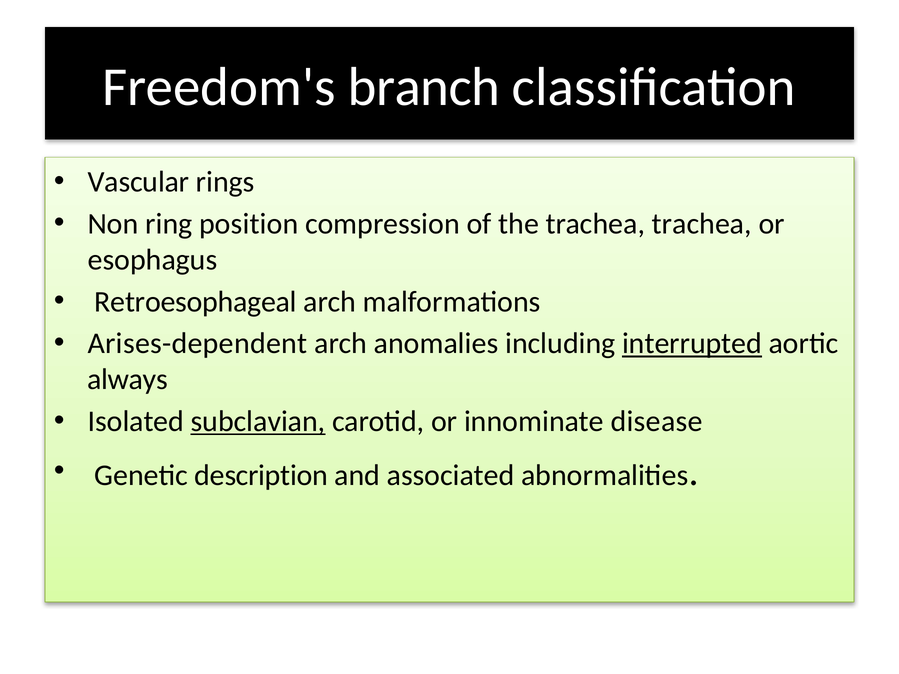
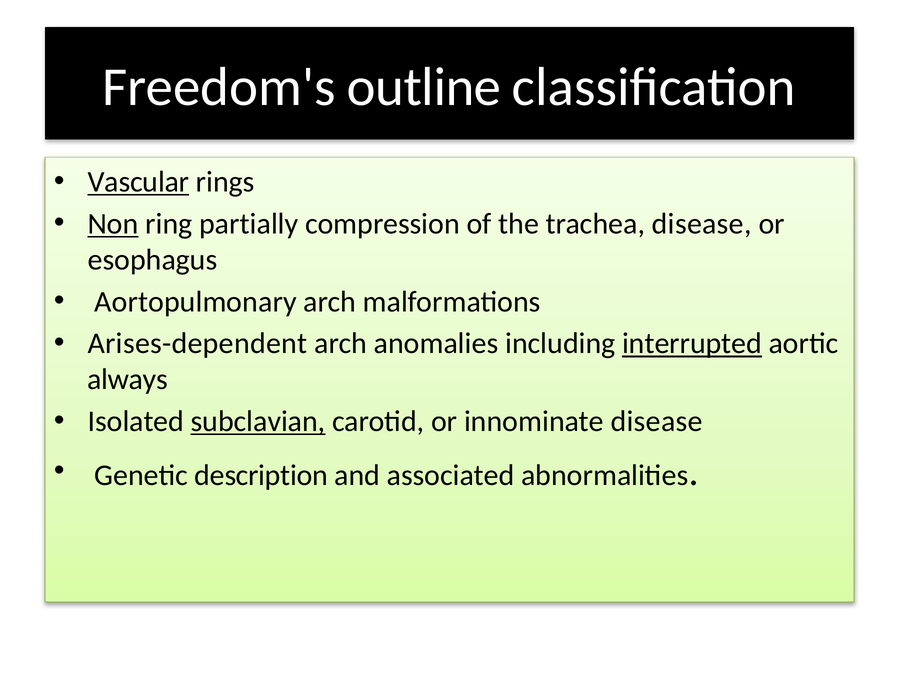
branch: branch -> outline (424, 87)
Vascular underline: none -> present (138, 182)
Non underline: none -> present (113, 224)
position: position -> partially (249, 224)
trachea trachea: trachea -> disease (702, 224)
Retroesophageal: Retroesophageal -> Aortopulmonary (195, 302)
